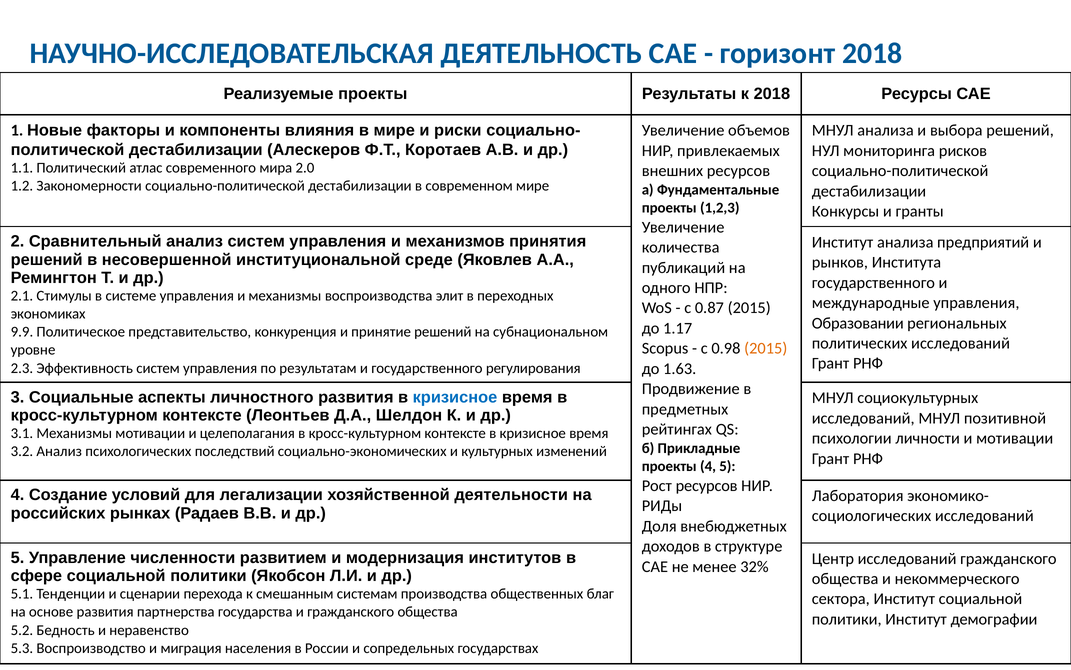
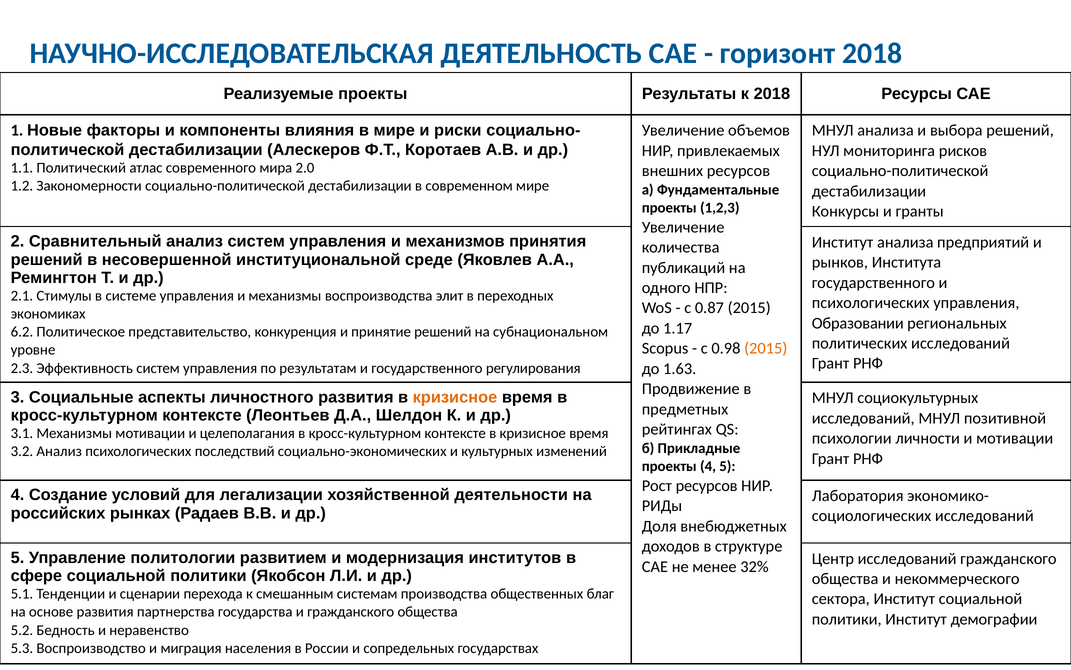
международные: международные -> психологических (871, 303)
9.9: 9.9 -> 6.2 (22, 332)
кризисное colour: blue -> orange (455, 397)
численности: численности -> политологии (183, 557)
